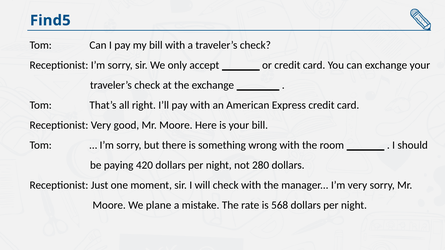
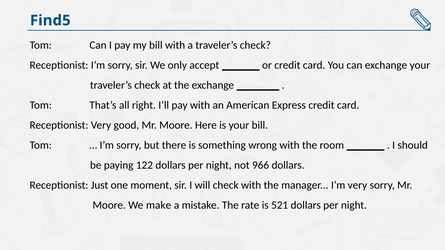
420: 420 -> 122 (144, 165)
280: 280 -> 966 (261, 165)
plane: plane -> make (159, 205)
568: 568 -> 521 (280, 205)
